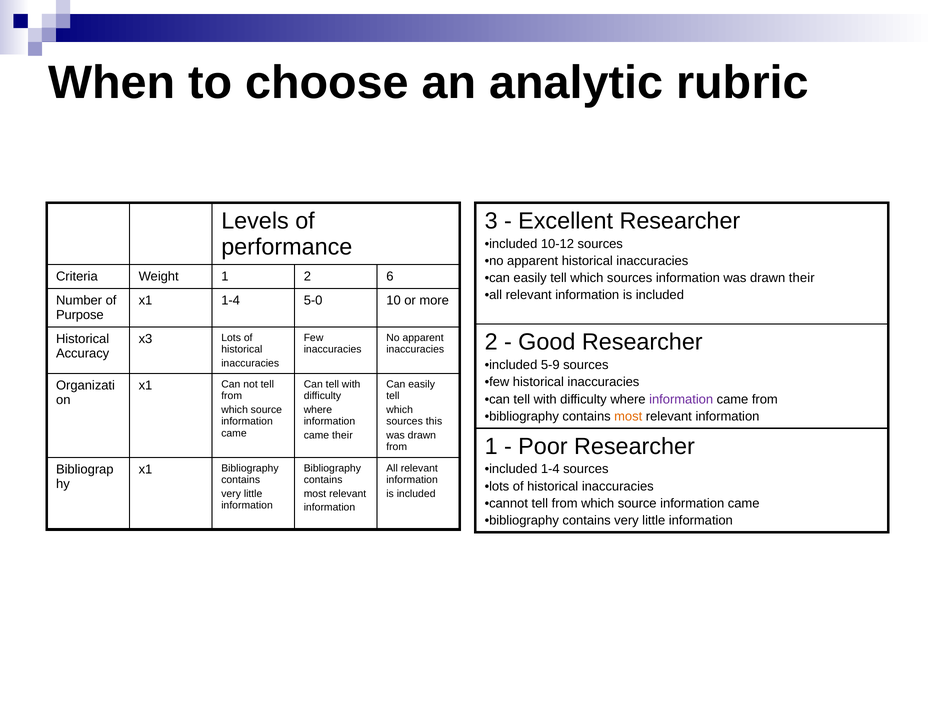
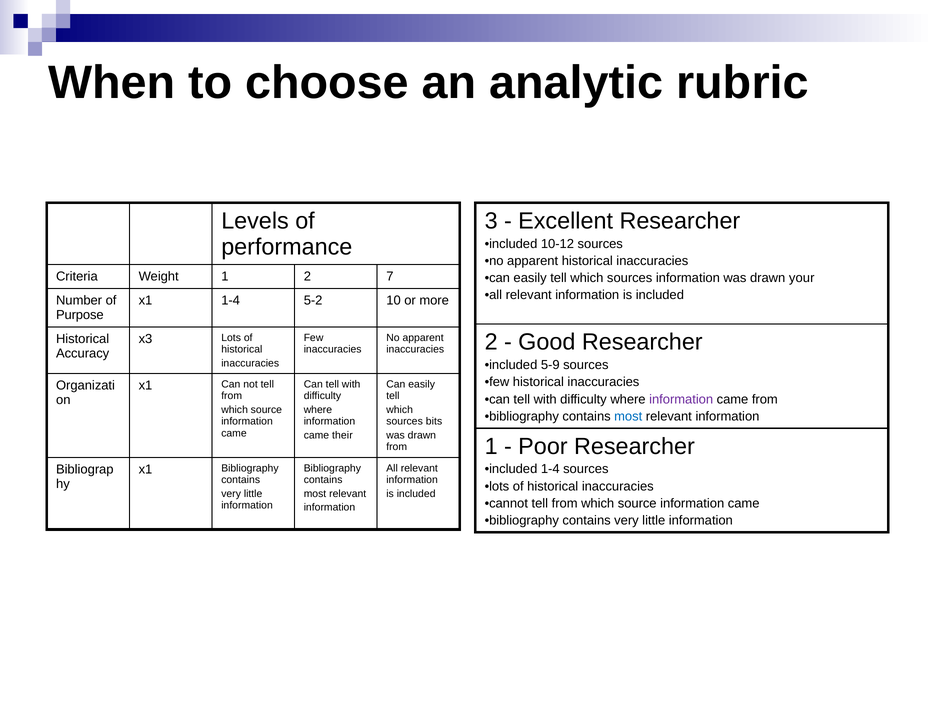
6: 6 -> 7 (390, 276)
drawn their: their -> your (802, 278)
5-0: 5-0 -> 5-2 (313, 300)
most colour: orange -> blue (628, 416)
this: this -> bits (434, 421)
